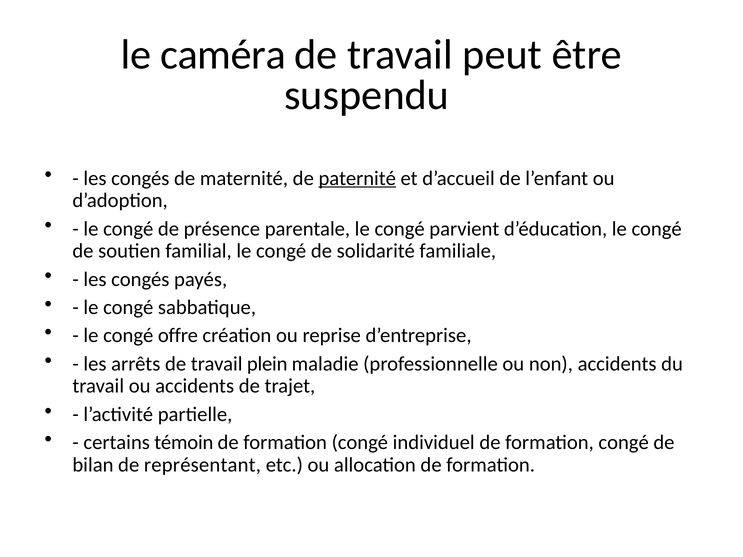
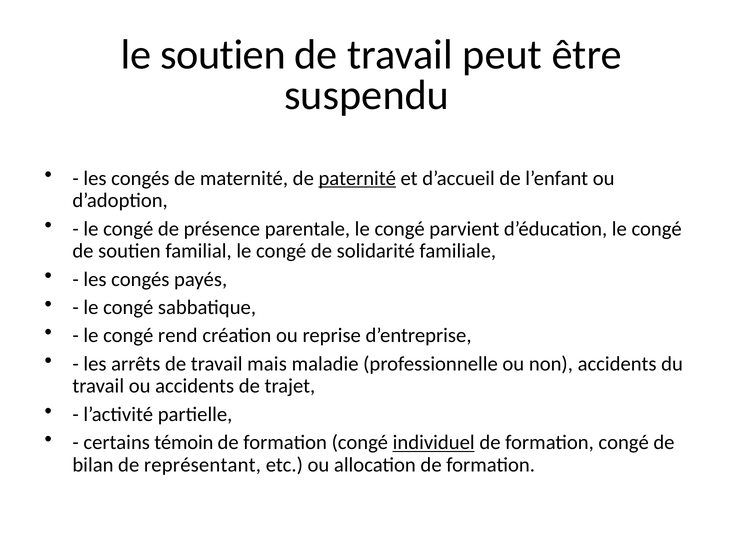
le caméra: caméra -> soutien (223, 55)
offre: offre -> rend (178, 336)
plein: plein -> mais (267, 364)
individuel underline: none -> present (434, 443)
